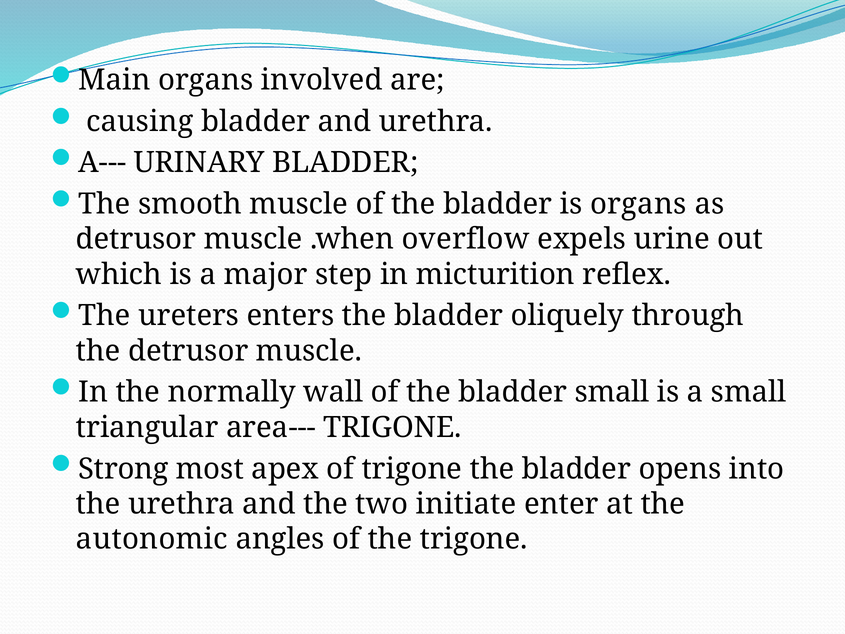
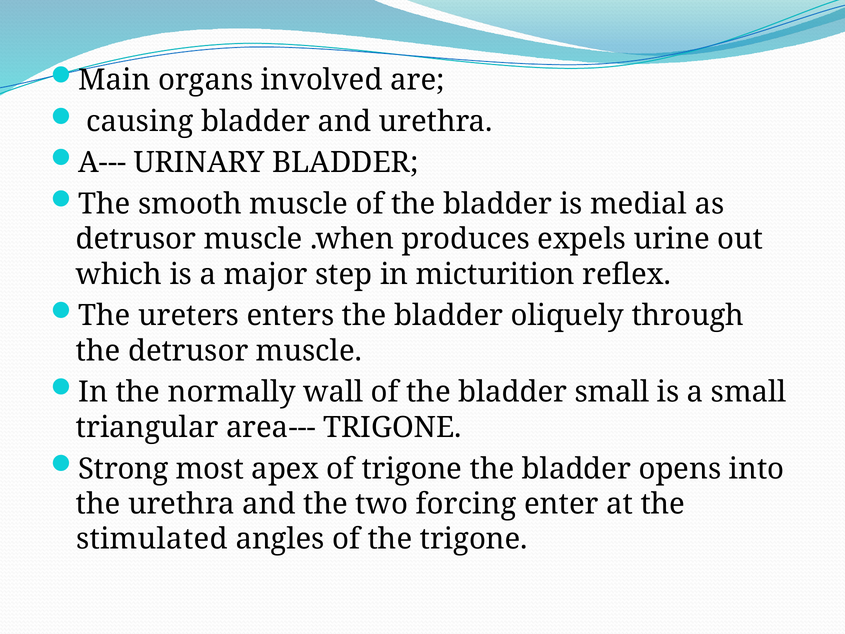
is organs: organs -> medial (638, 204)
overflow: overflow -> produces (466, 239)
initiate: initiate -> forcing (466, 504)
autonomic: autonomic -> stimulated (152, 539)
